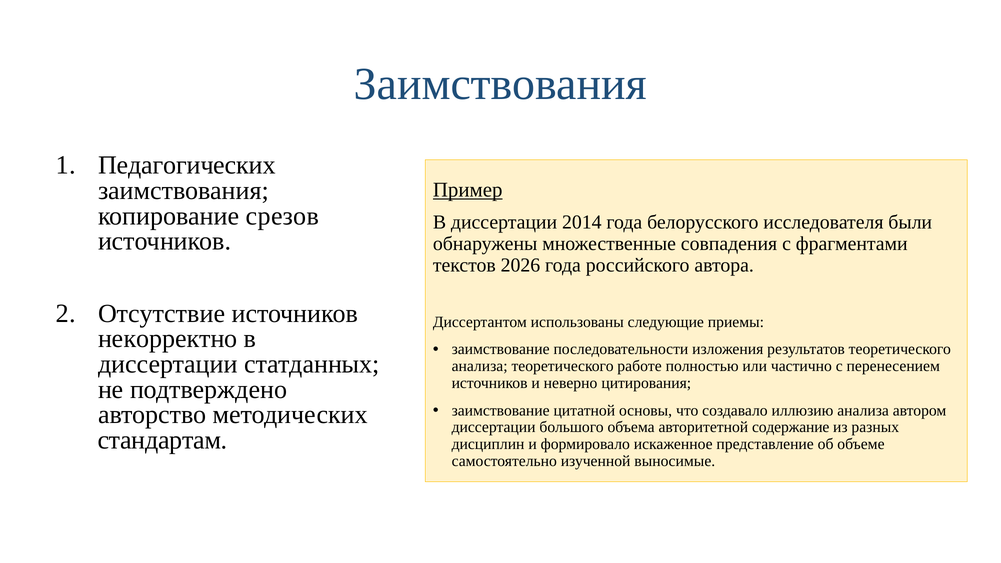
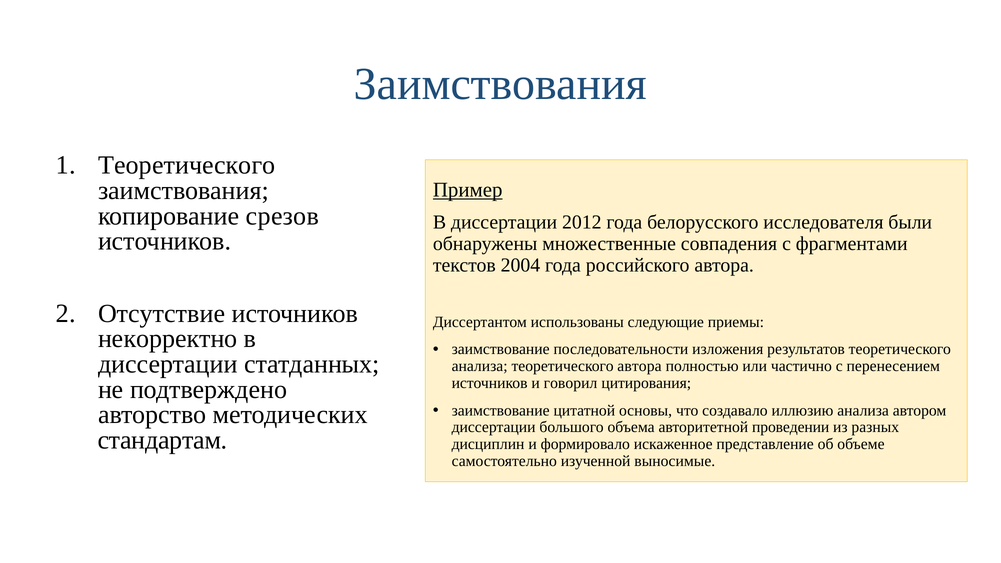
Педагогических: Педагогических -> Теоретического (187, 165)
2014: 2014 -> 2012 (582, 222)
2026: 2026 -> 2004 (520, 265)
теоретического работе: работе -> автора (640, 366)
неверно: неверно -> говорил (571, 383)
содержание: содержание -> проведении (791, 427)
